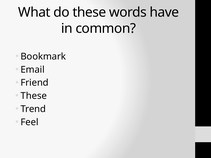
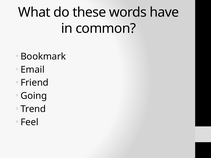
These: These -> Going (34, 96)
